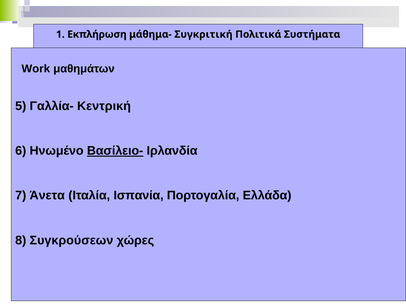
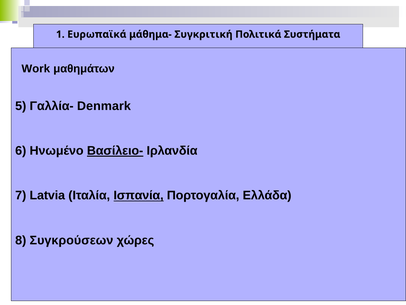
Εκπλήρωση: Εκπλήρωση -> Ευρωπαϊκά (97, 34)
Κεντρική: Κεντρική -> Denmark (104, 106)
Άνετα: Άνετα -> Latvia (47, 195)
Ισπανία underline: none -> present (139, 195)
